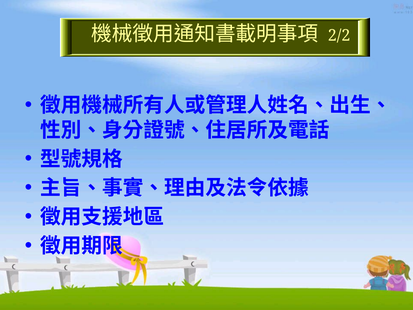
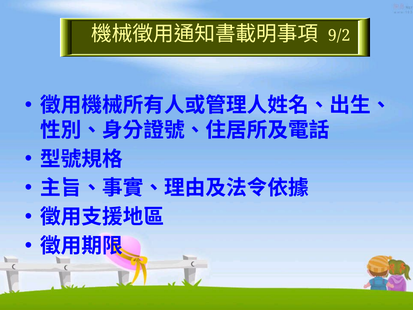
2/2: 2/2 -> 9/2 (339, 36)
